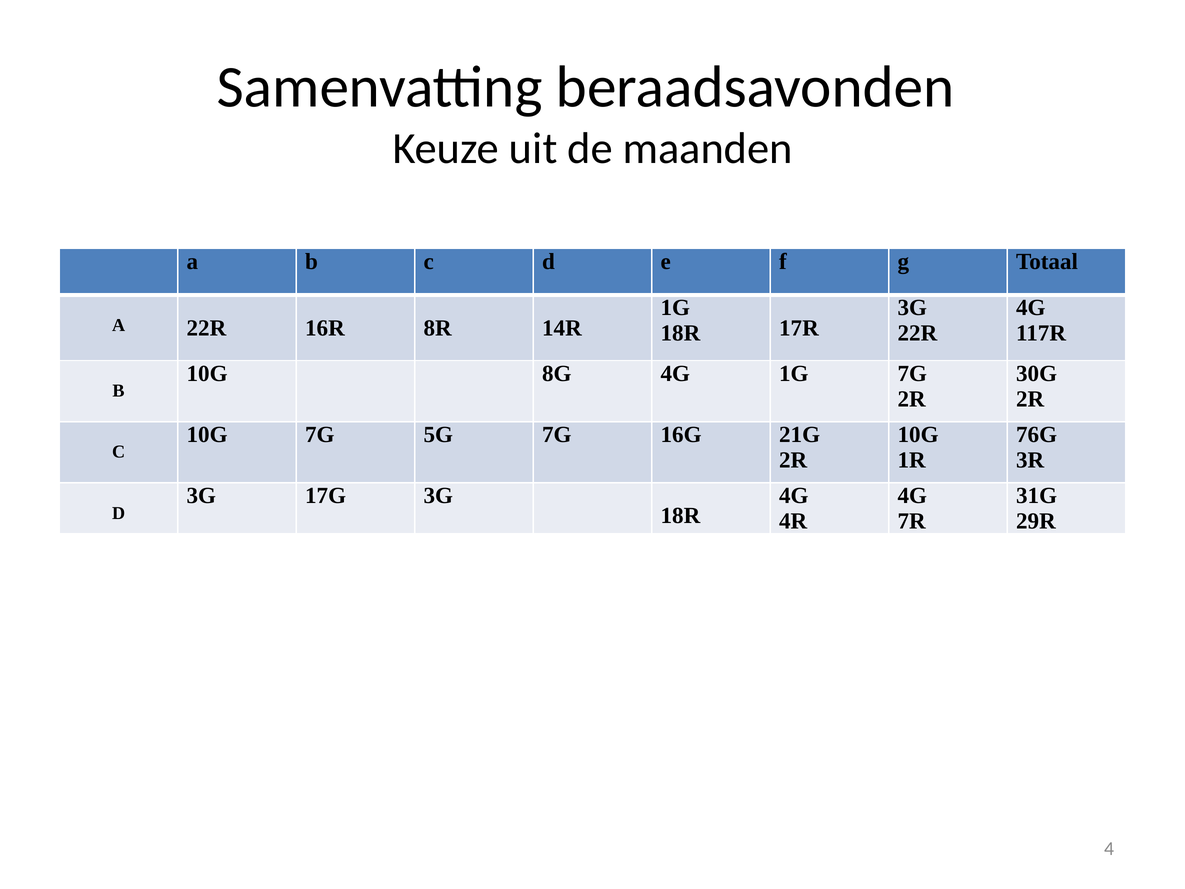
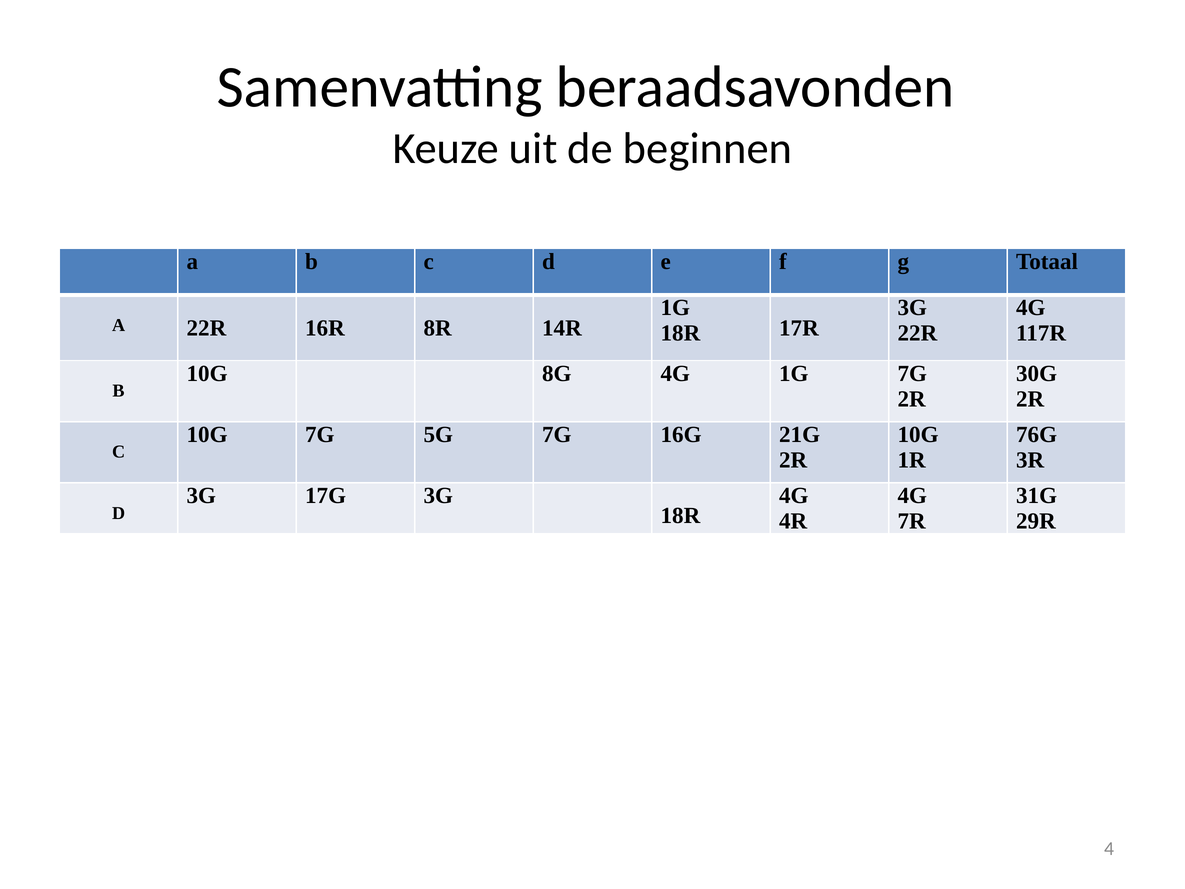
maanden: maanden -> beginnen (708, 148)
